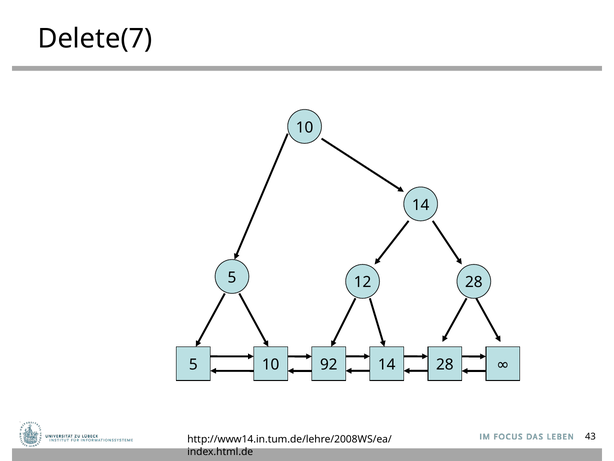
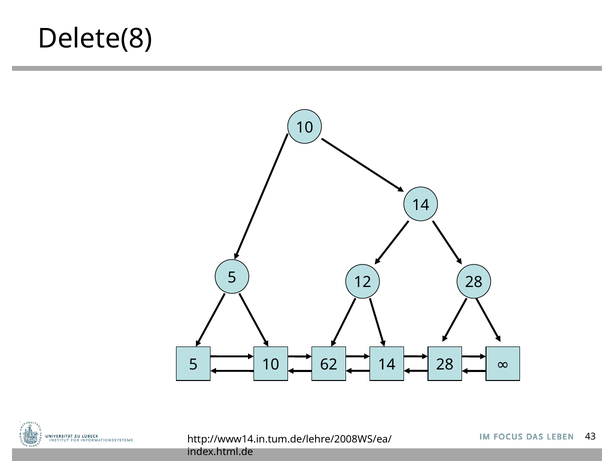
Delete(7: Delete(7 -> Delete(8 (95, 39)
92: 92 -> 62 (329, 364)
